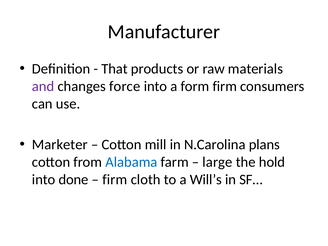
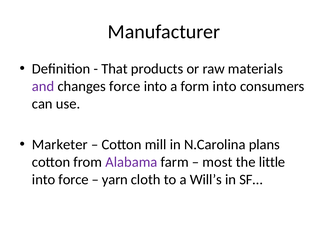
form firm: firm -> into (225, 86)
Alabama colour: blue -> purple (131, 162)
large: large -> most (217, 162)
hold: hold -> little (272, 162)
into done: done -> force (74, 180)
firm: firm -> yarn (115, 180)
